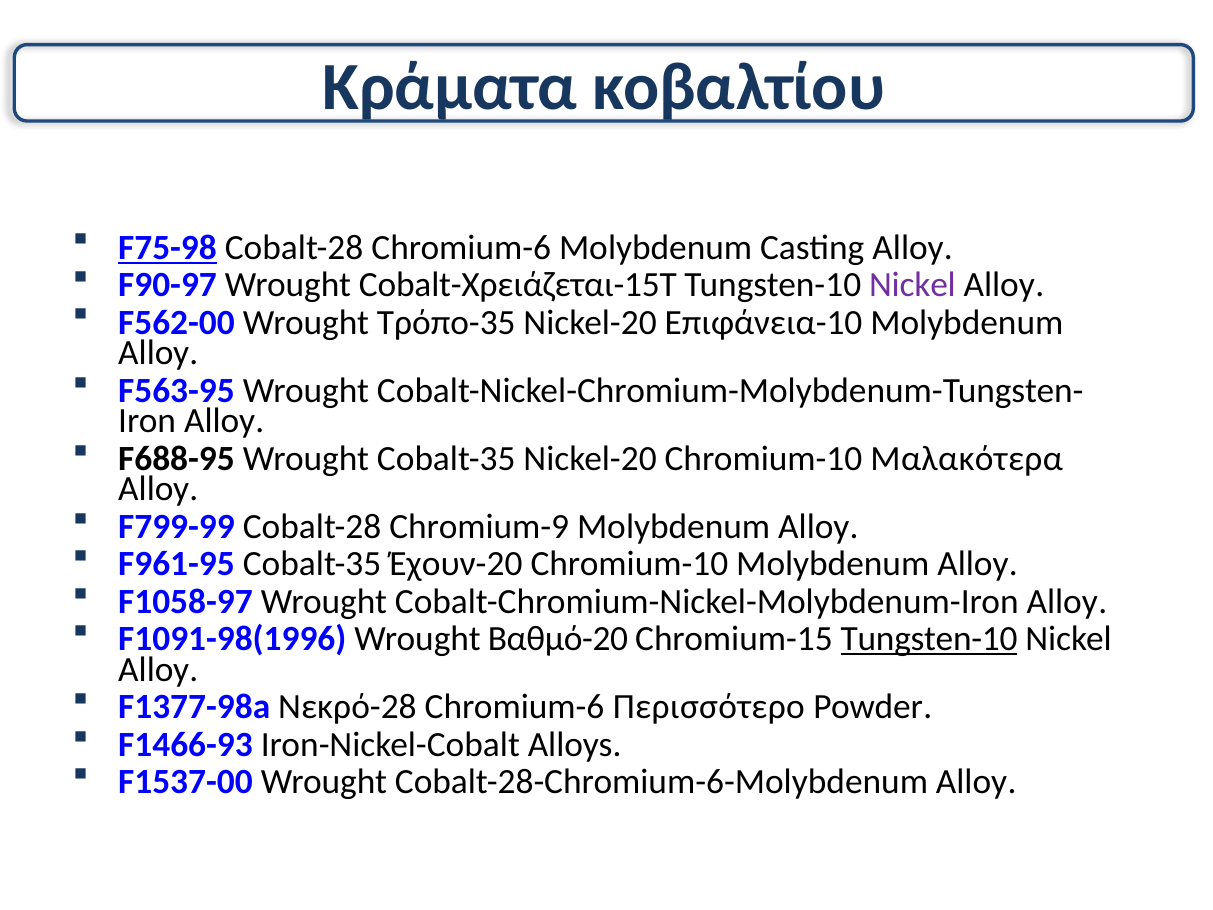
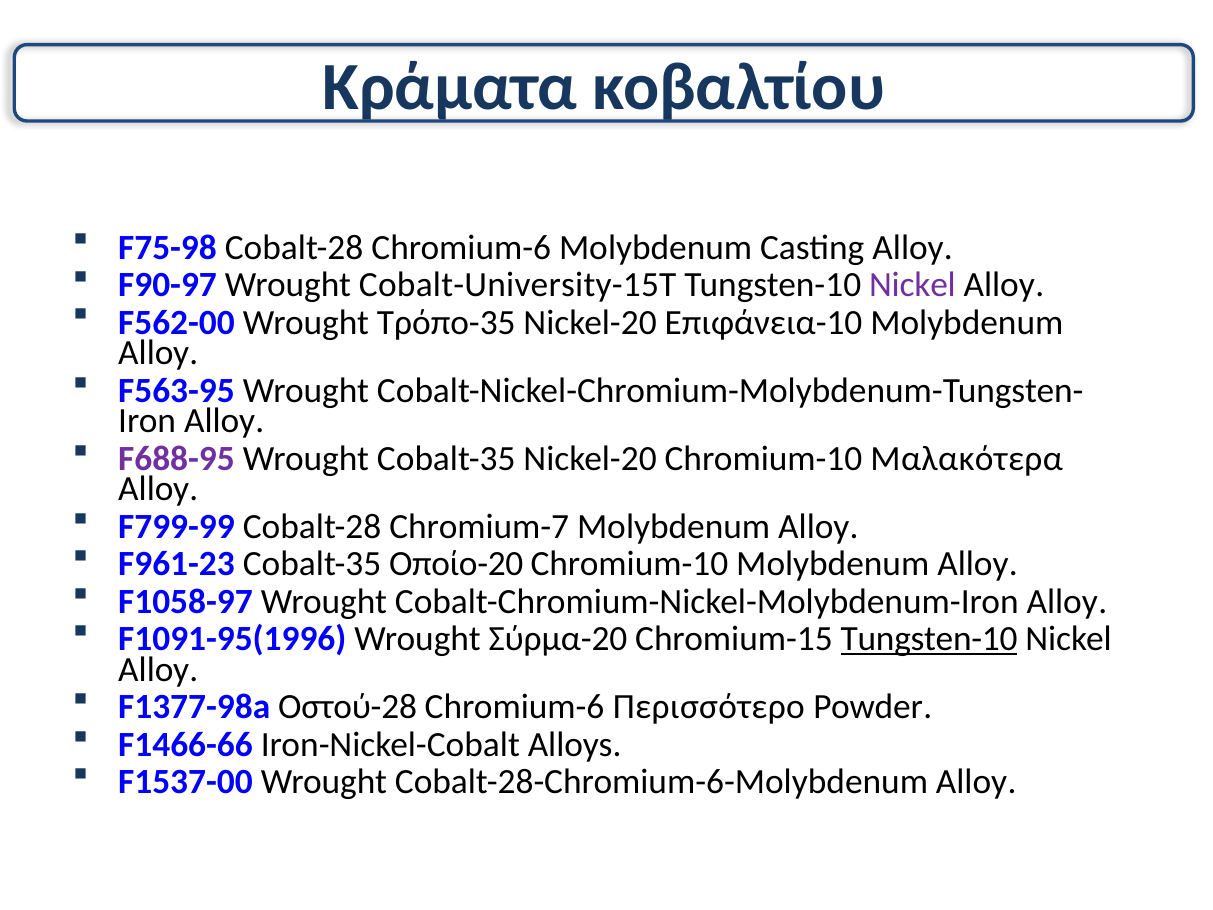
F75-98 underline: present -> none (168, 247)
Cobalt-Χρειάζεται-15T: Cobalt-Χρειάζεται-15T -> Cobalt-University-15T (518, 285)
F688-95 colour: black -> purple (176, 458)
Chromium-9: Chromium-9 -> Chromium-7 (479, 527)
F961-95: F961-95 -> F961-23 (176, 564)
Έχουν-20: Έχουν-20 -> Οποίο-20 (456, 564)
F1091-98(1996: F1091-98(1996 -> F1091-95(1996 (232, 639)
Βαθμό-20: Βαθμό-20 -> Σύρμα-20 (558, 639)
Νεκρό-28: Νεκρό-28 -> Οστού-28 (348, 707)
F1466-93: F1466-93 -> F1466-66 (185, 745)
